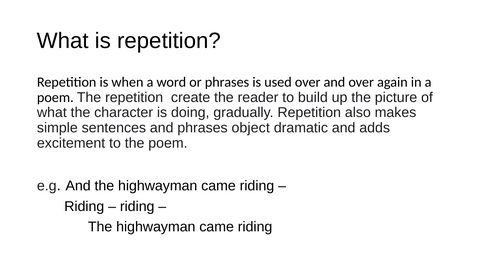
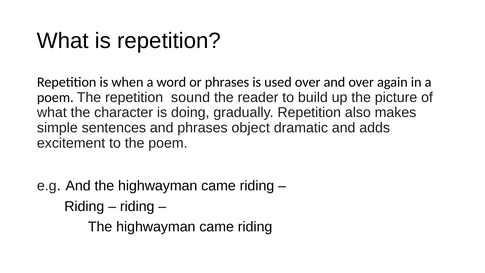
create: create -> sound (191, 97)
